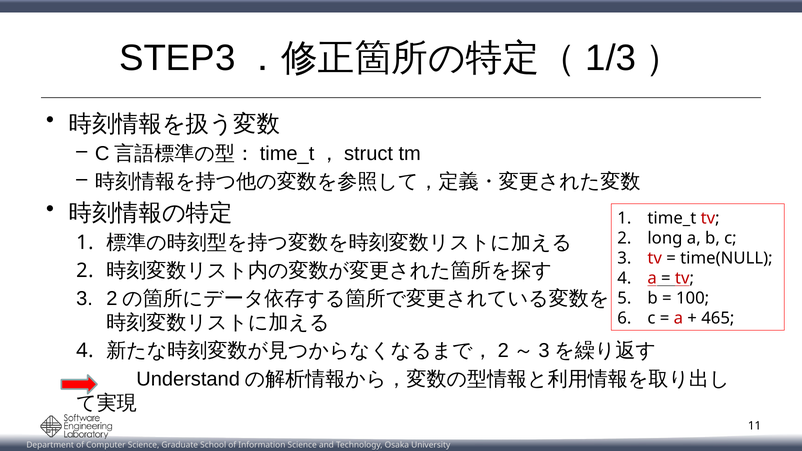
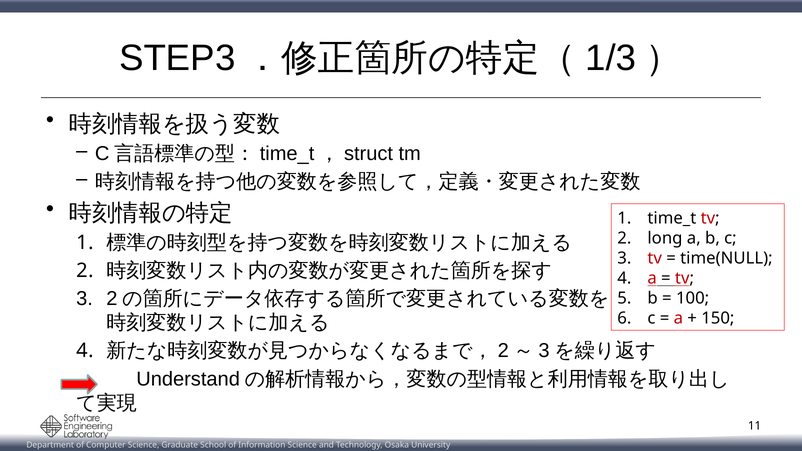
465: 465 -> 150 (718, 318)
